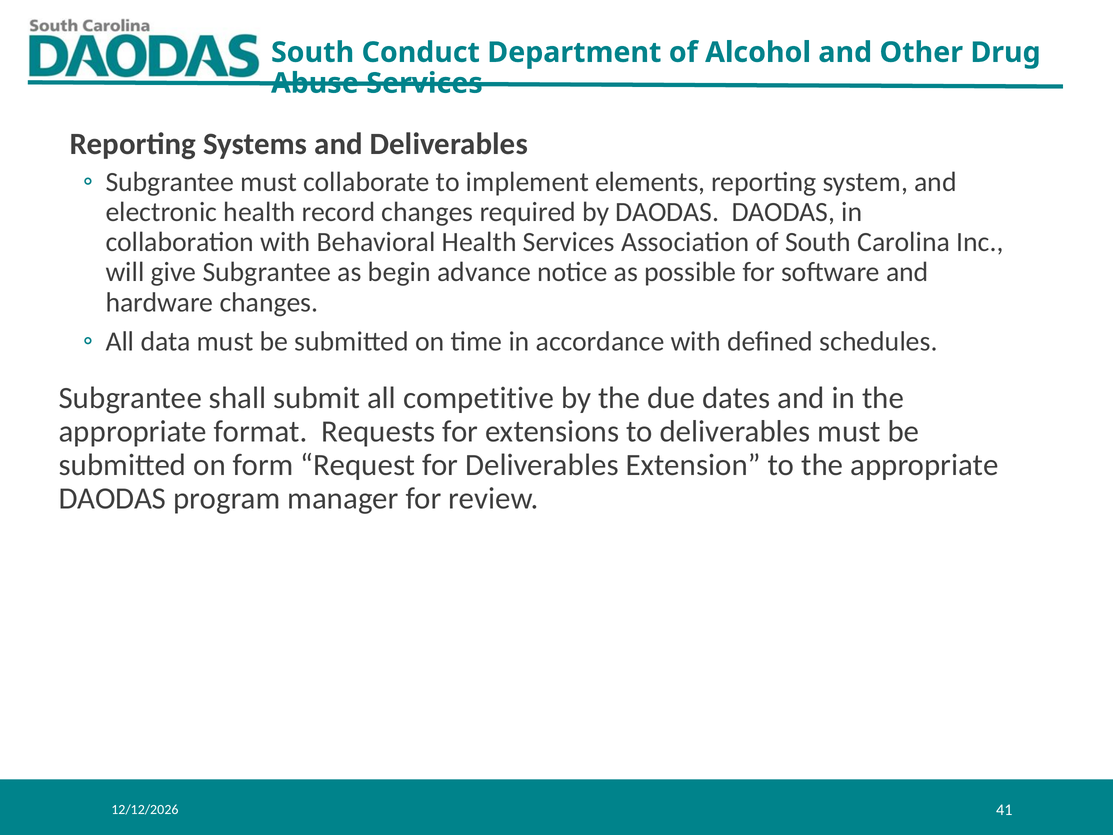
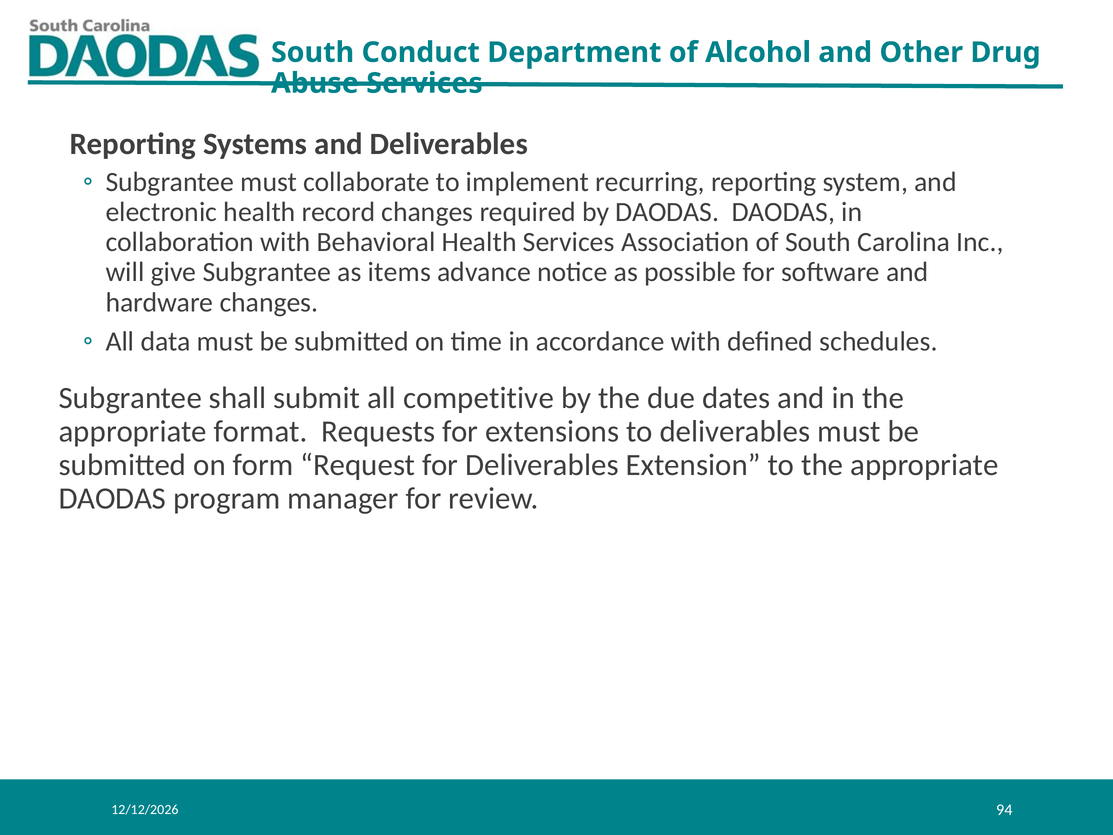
elements: elements -> recurring (650, 182)
begin: begin -> items (399, 272)
41: 41 -> 94 (1004, 810)
